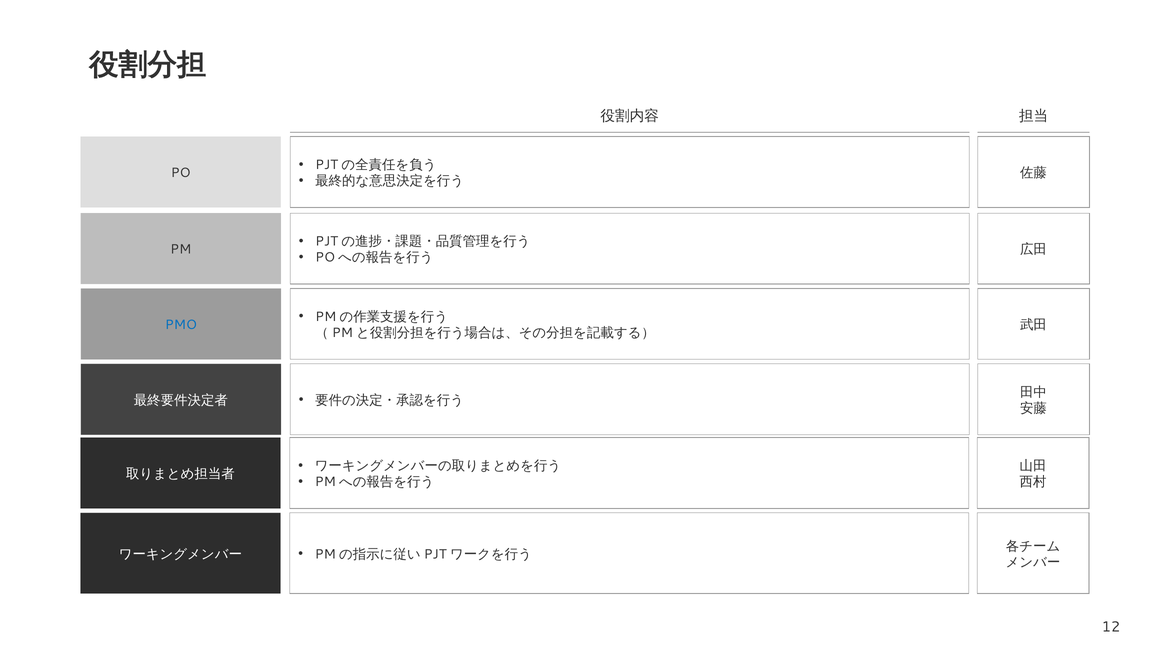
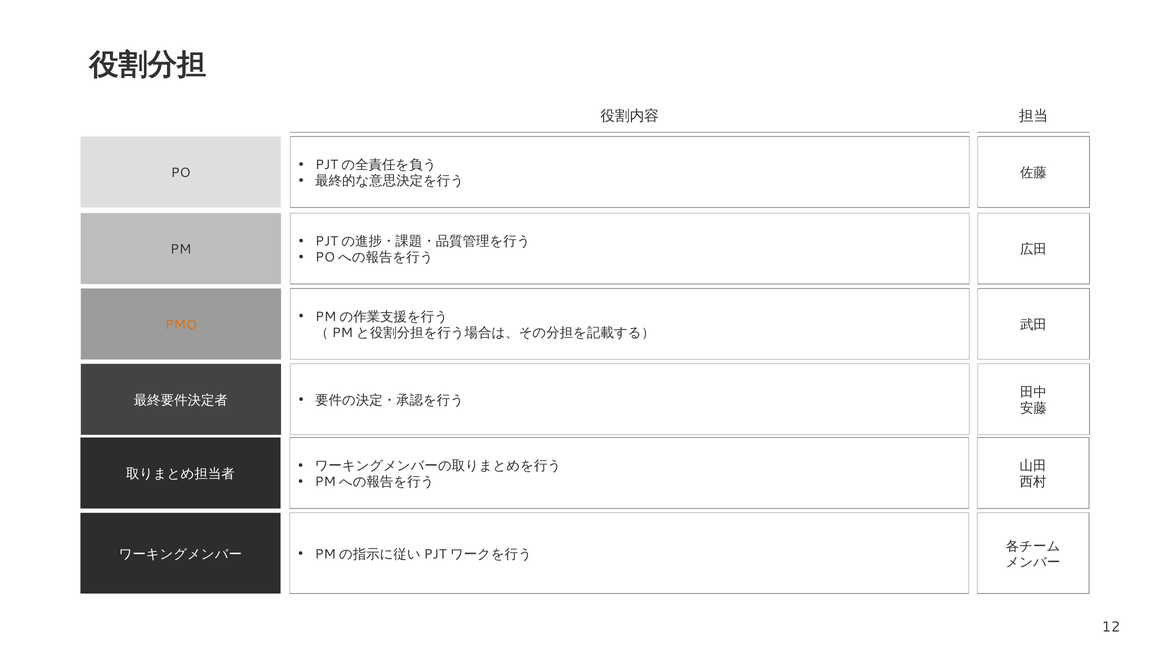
PMO colour: blue -> orange (181, 325)
